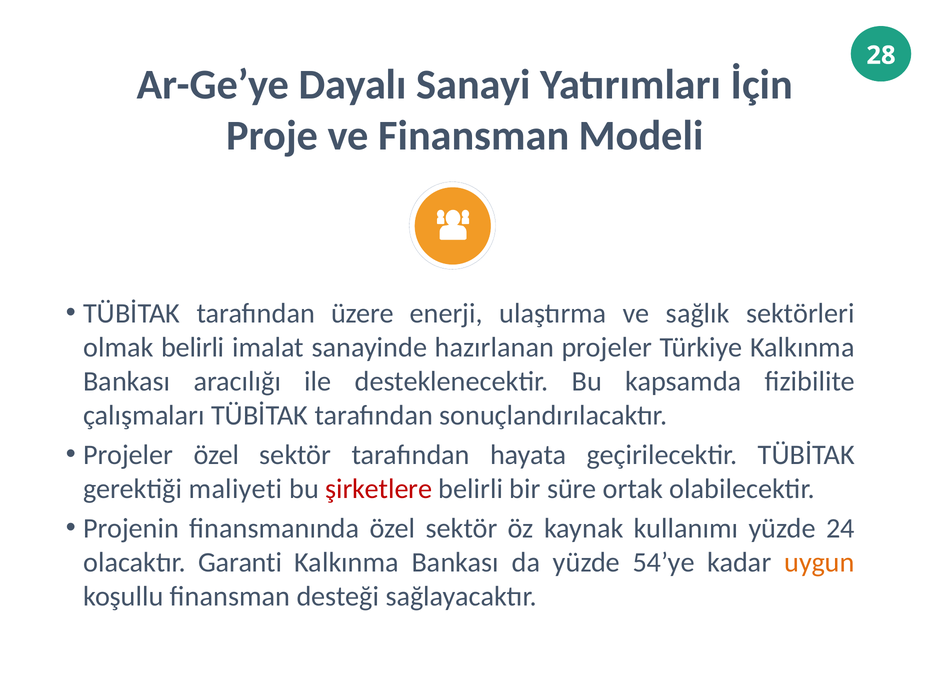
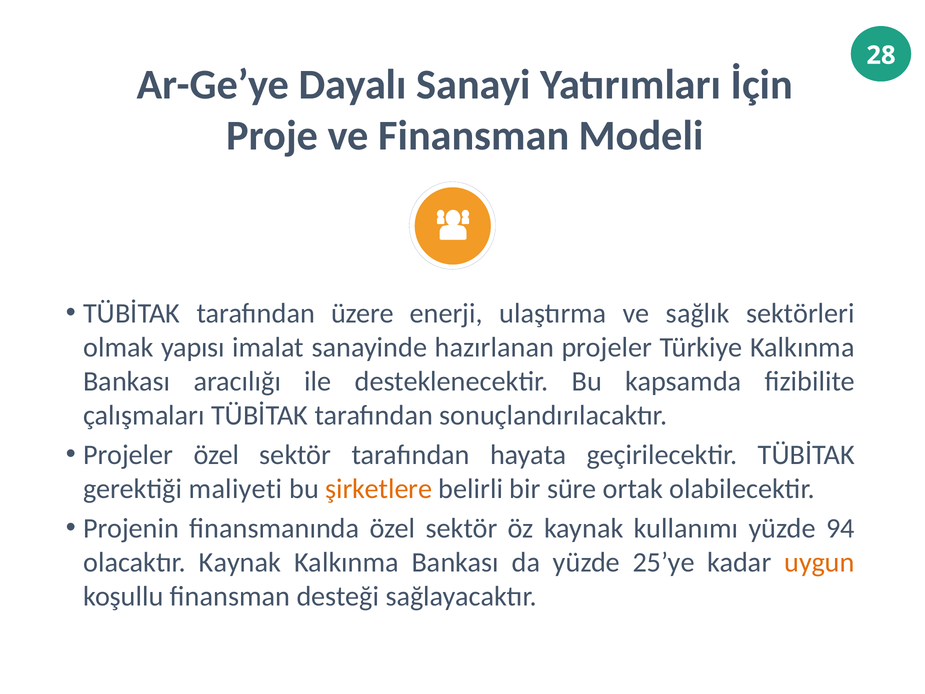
olmak belirli: belirli -> yapısı (193, 347)
şirketlere colour: red -> orange (379, 489)
24: 24 -> 94 (840, 528)
olacaktır Garanti: Garanti -> Kaynak (240, 562)
54’ye: 54’ye -> 25’ye (664, 562)
